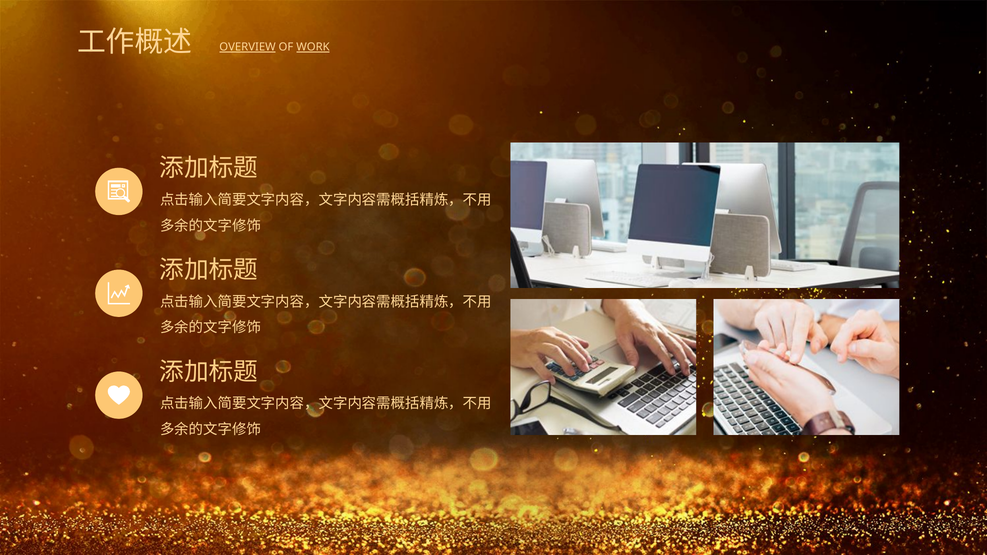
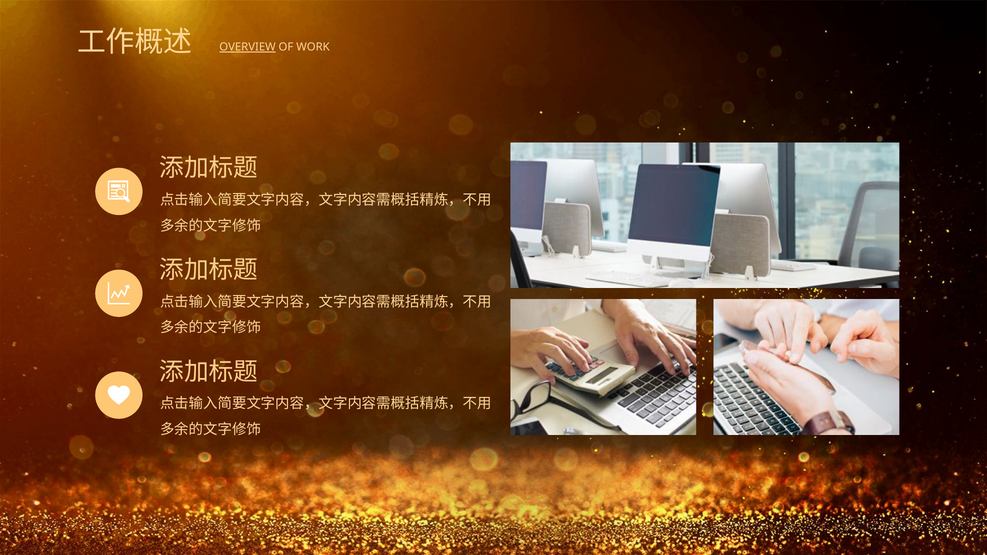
WORK underline: present -> none (313, 47)
